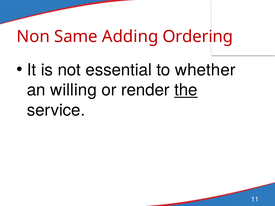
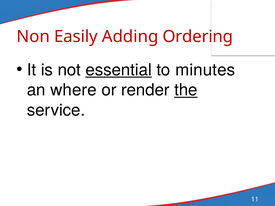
Same: Same -> Easily (76, 37)
essential underline: none -> present (119, 70)
whether: whether -> minutes (205, 70)
willing: willing -> where (73, 90)
